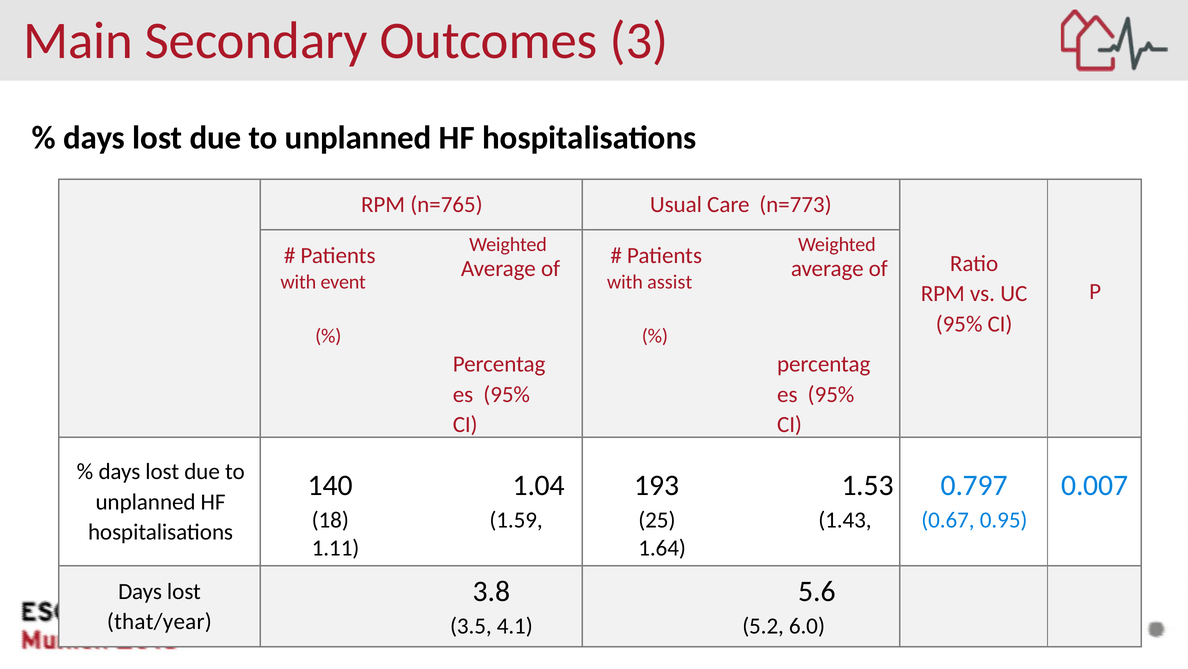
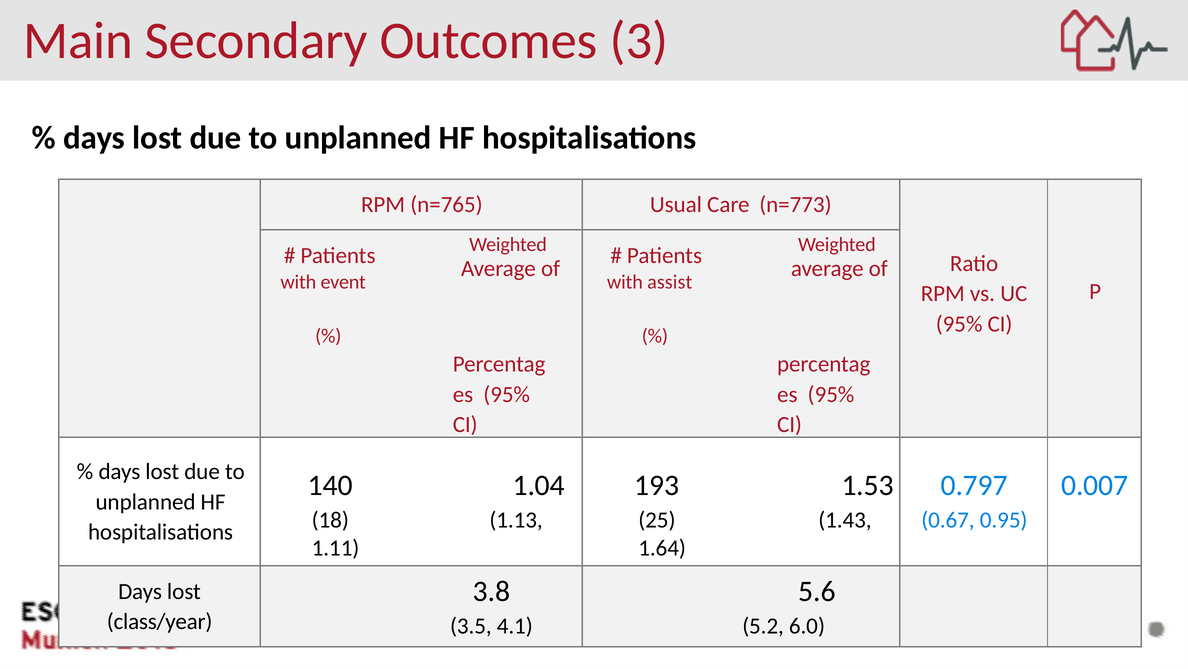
1.59: 1.59 -> 1.13 (516, 520)
that/year: that/year -> class/year (160, 621)
